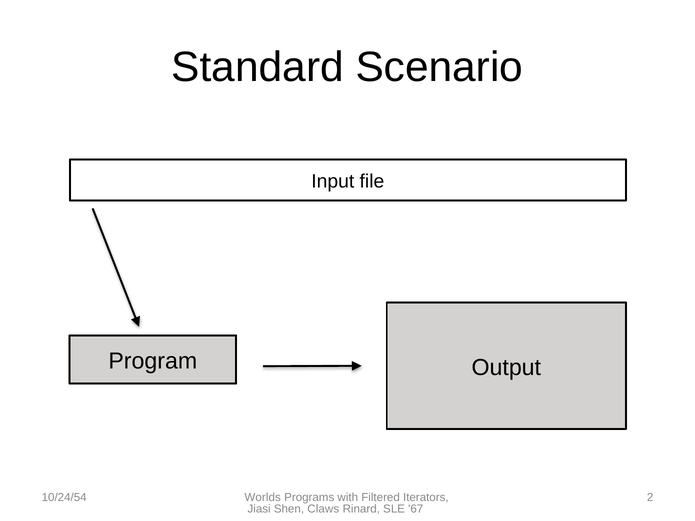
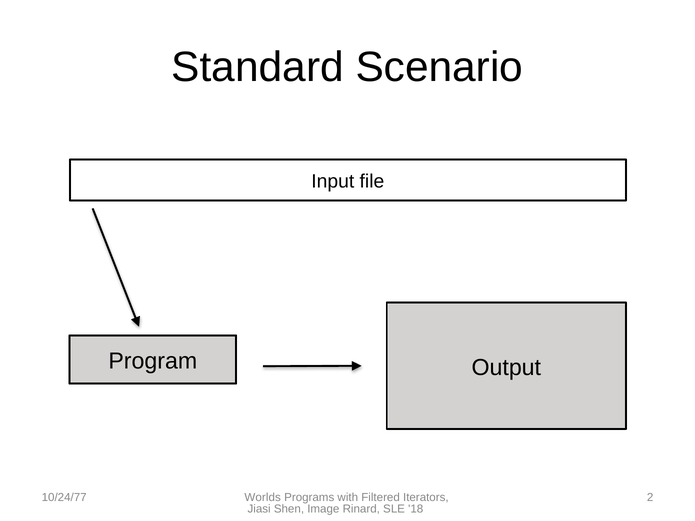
10/24/54: 10/24/54 -> 10/24/77 (64, 498)
Claws: Claws -> Image (323, 509)
67: 67 -> 18 (416, 509)
